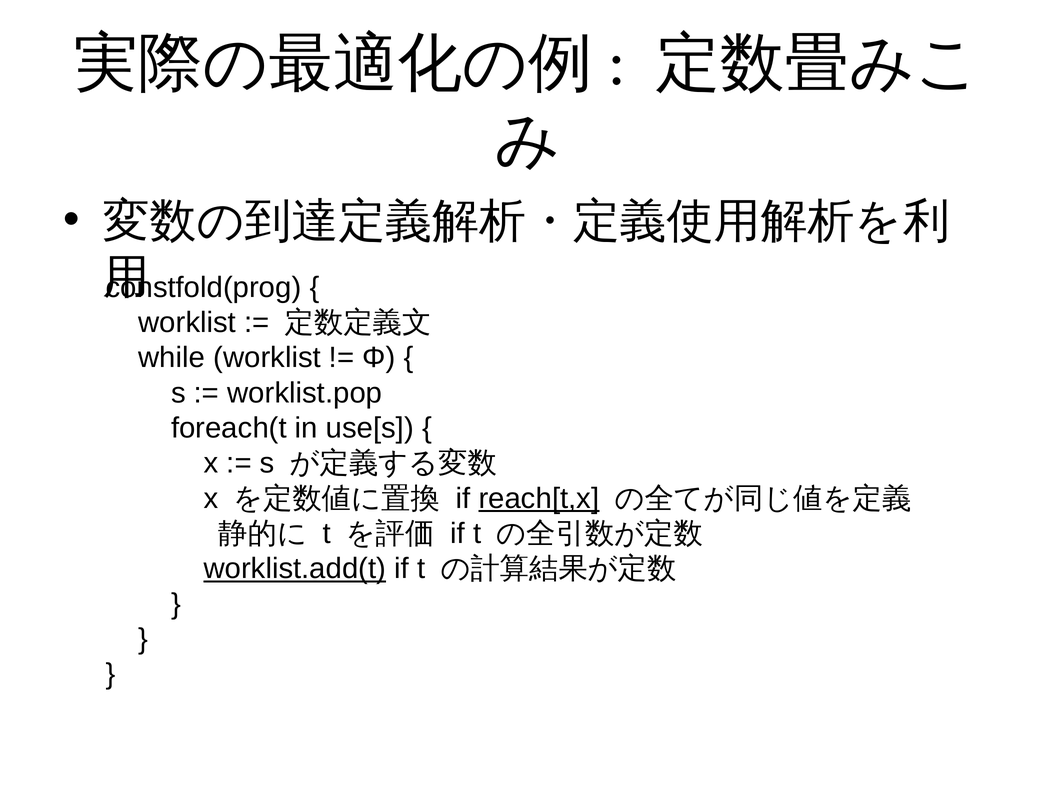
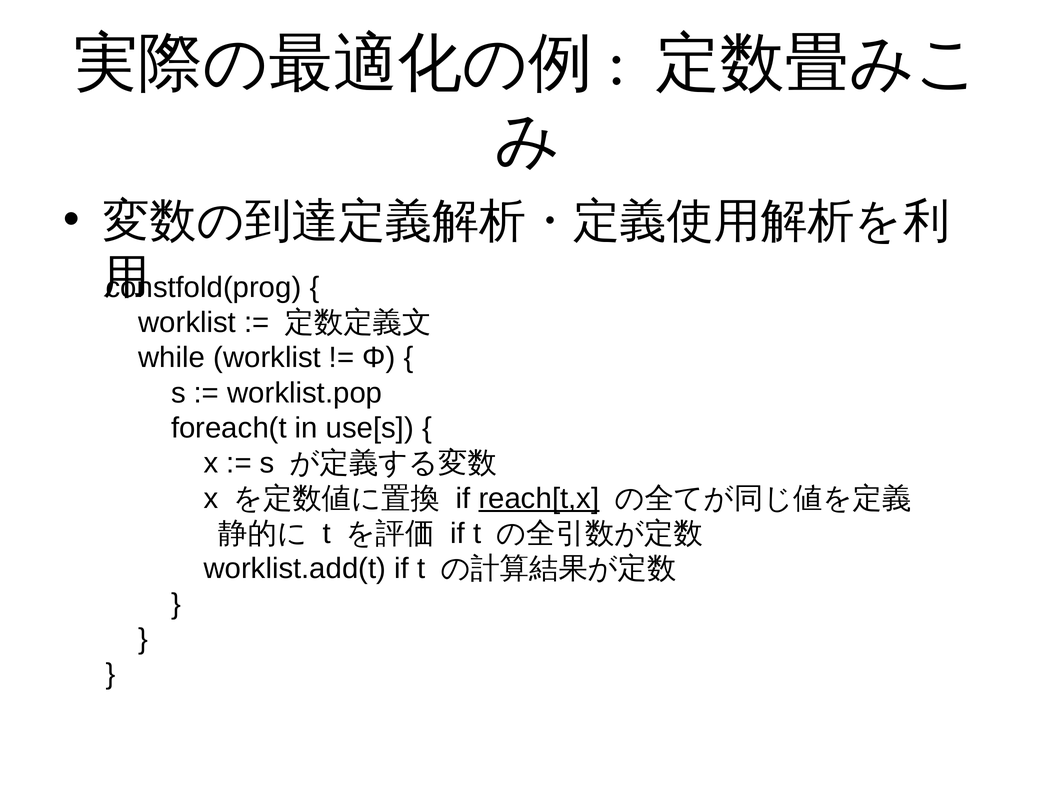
worklist.add(t underline: present -> none (295, 569)
